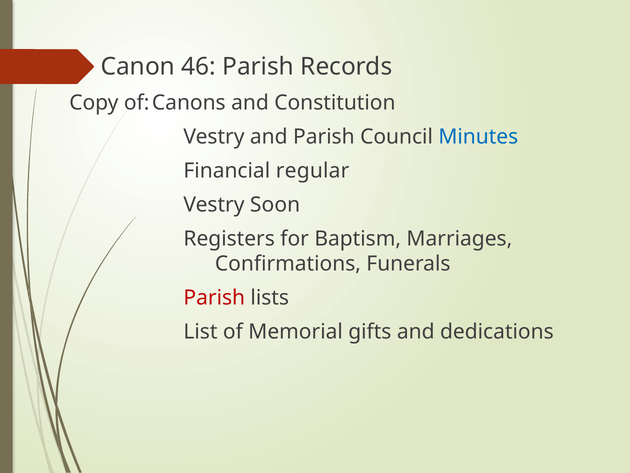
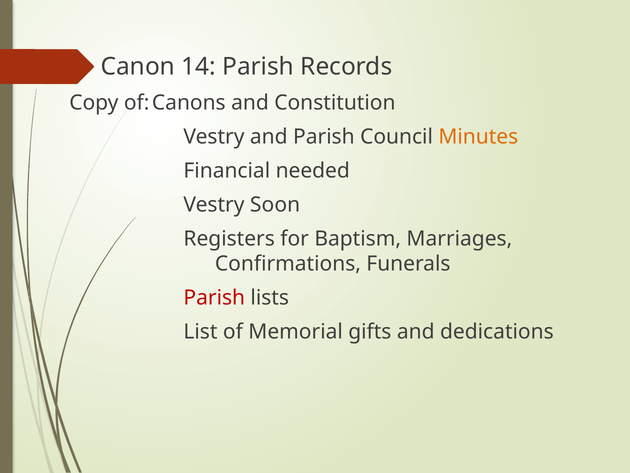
46: 46 -> 14 (199, 67)
Minutes colour: blue -> orange (478, 137)
regular: regular -> needed (313, 170)
